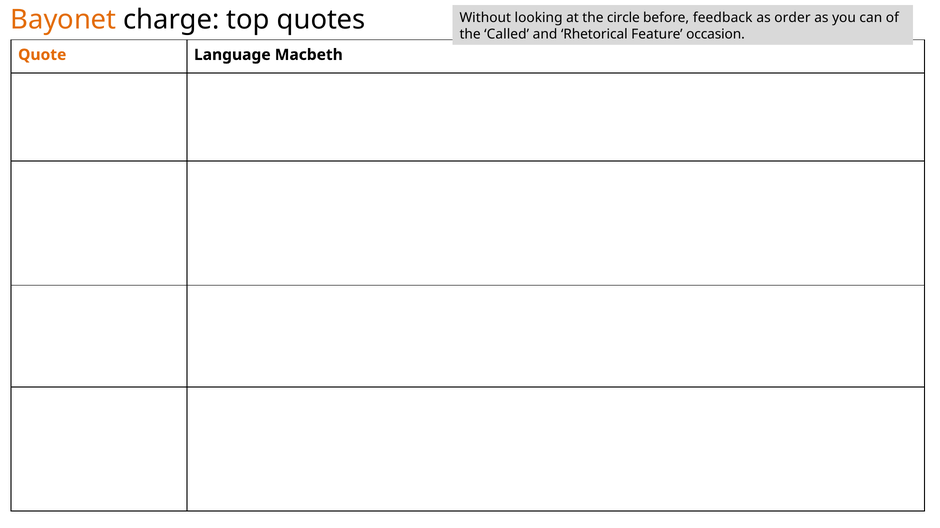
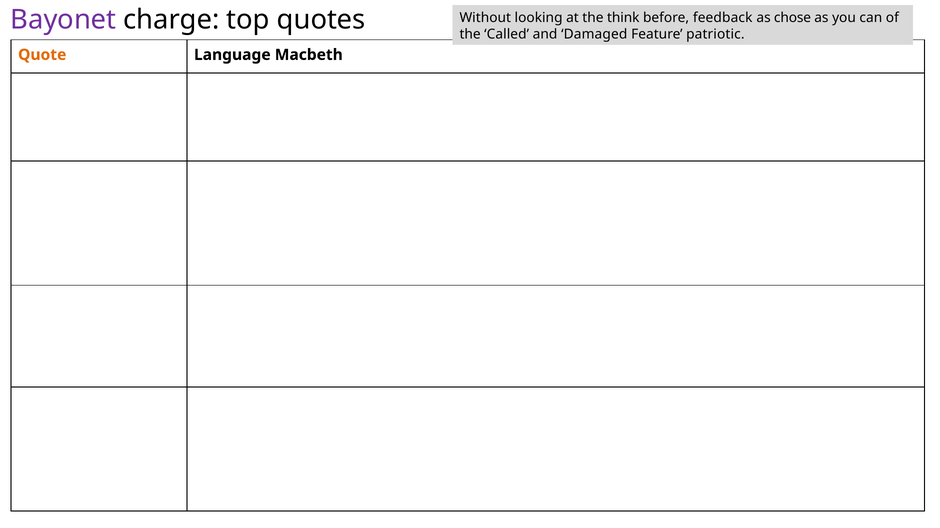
Bayonet colour: orange -> purple (63, 20)
circle: circle -> think (623, 18)
order: order -> chose (793, 18)
Rhetorical: Rhetorical -> Damaged (594, 34)
occasion: occasion -> patriotic (715, 34)
